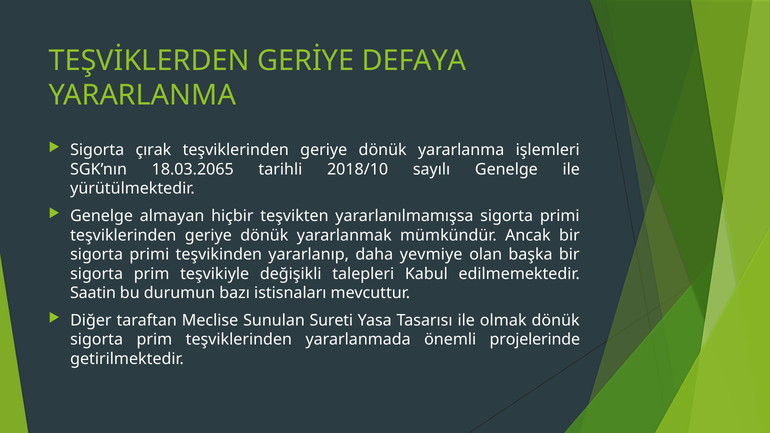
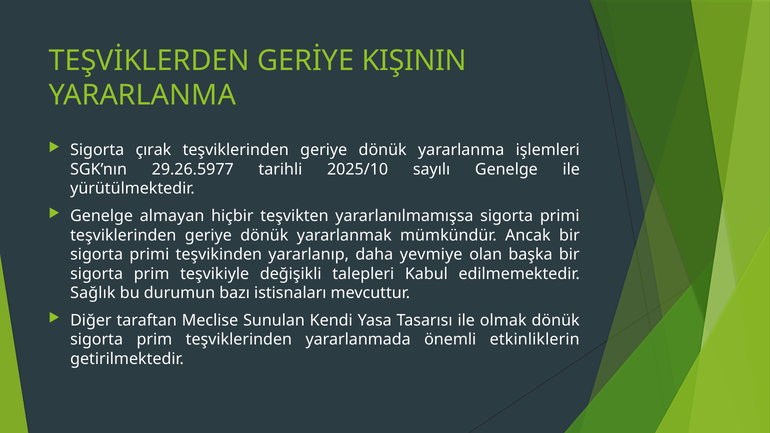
DEFAYA: DEFAYA -> KIŞININ (414, 61)
18.03.2065: 18.03.2065 -> 29.26.5977 (193, 169)
2018/10: 2018/10 -> 2025/10 (358, 169)
Saatin: Saatin -> Sağlık (93, 293)
Sureti: Sureti -> Kendi (331, 320)
projelerinde: projelerinde -> etkinliklerin (535, 340)
